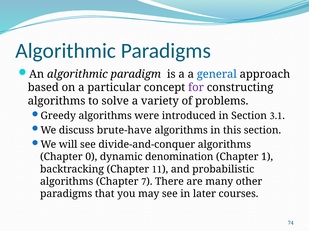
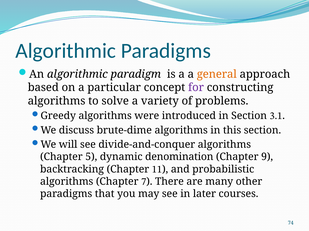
general colour: blue -> orange (217, 74)
brute-have: brute-have -> brute-dime (124, 131)
0: 0 -> 5 (91, 157)
1: 1 -> 9 (267, 157)
